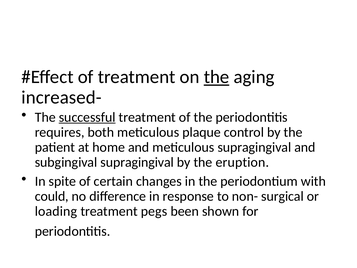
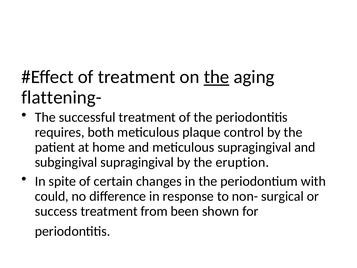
increased-: increased- -> flattening- (61, 97)
successful underline: present -> none (87, 117)
loading: loading -> success (56, 211)
pegs: pegs -> from (154, 211)
